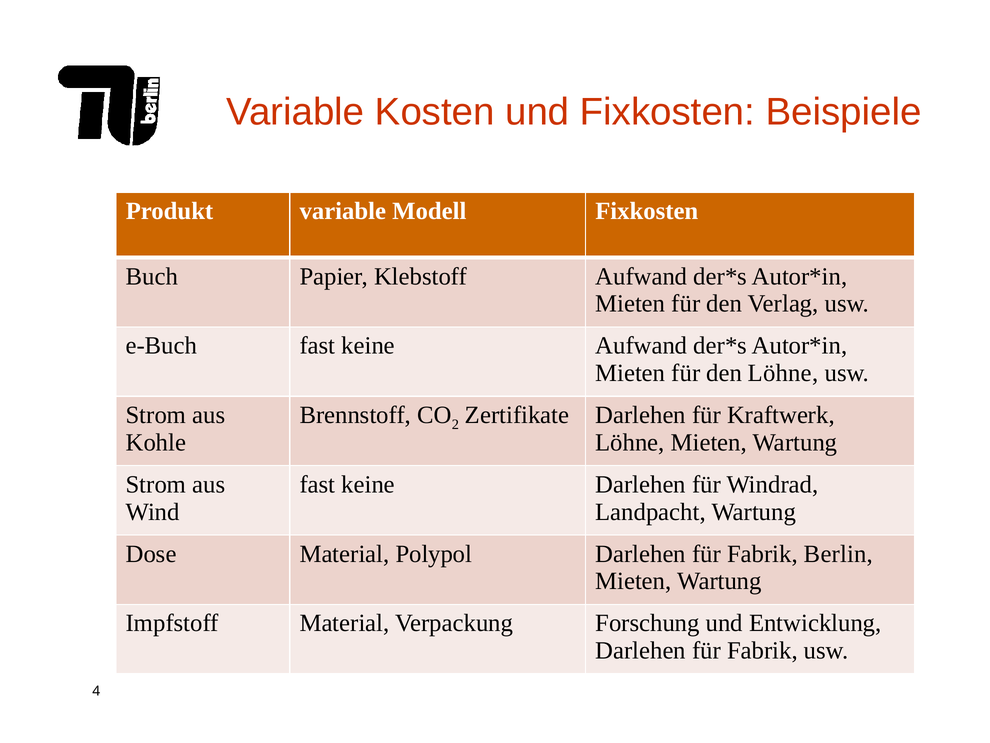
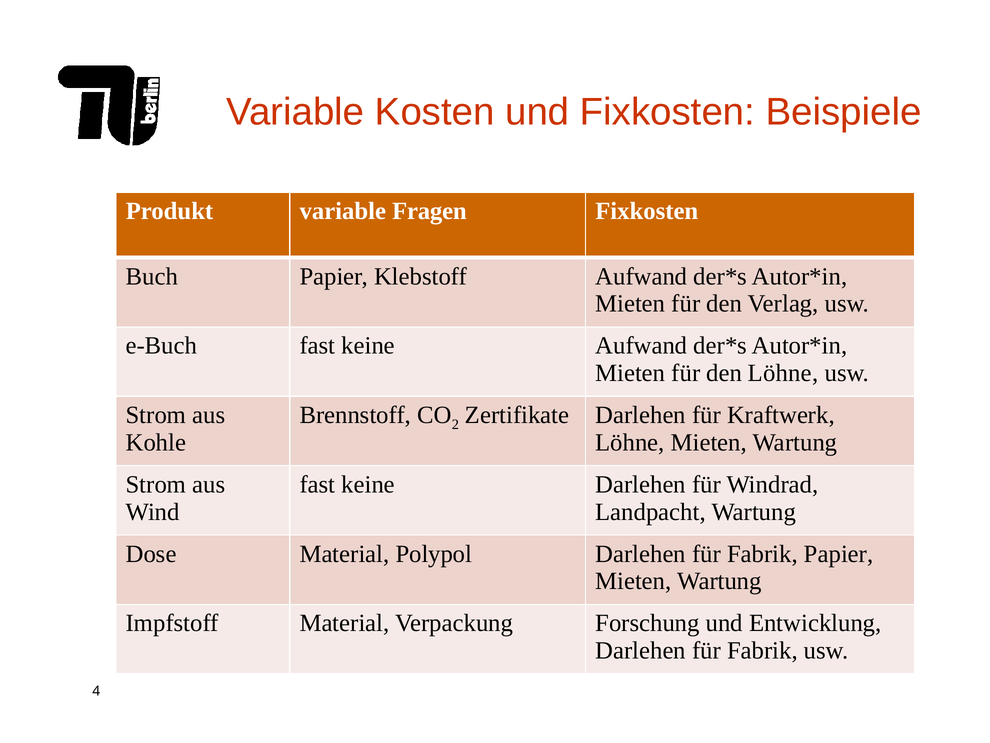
Modell: Modell -> Fragen (429, 211)
Fabrik Berlin: Berlin -> Papier (839, 554)
